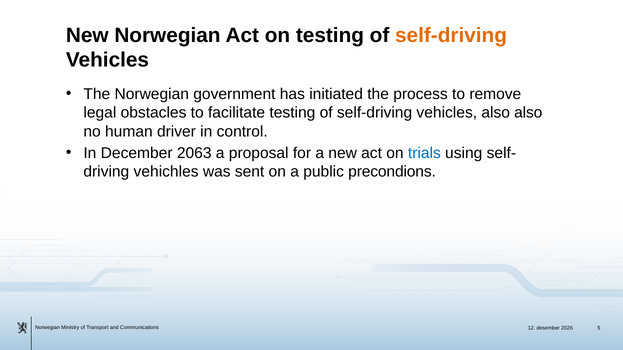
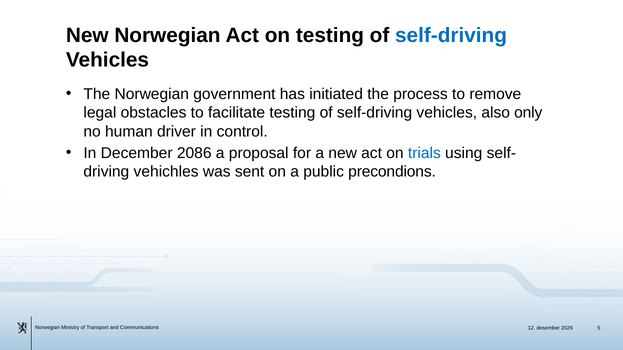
self-driving colour: orange -> blue (451, 35)
also also: also -> only (528, 113)
2063: 2063 -> 2086 (194, 153)
